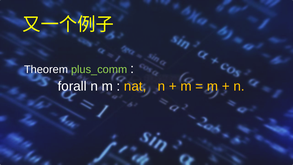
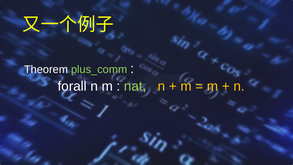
nat colour: yellow -> light green (135, 86)
